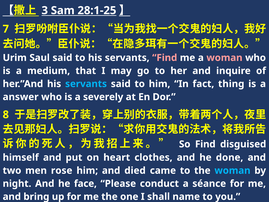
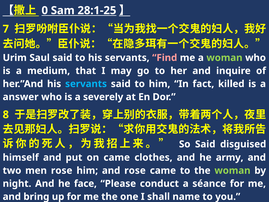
3: 3 -> 0 (45, 10)
woman colour: pink -> light green (224, 58)
thing: thing -> killed (231, 84)
So Find: Find -> Said (205, 144)
on heart: heart -> came (117, 157)
done: done -> army (230, 157)
and died: died -> rose (135, 170)
woman colour: light blue -> light green (232, 170)
